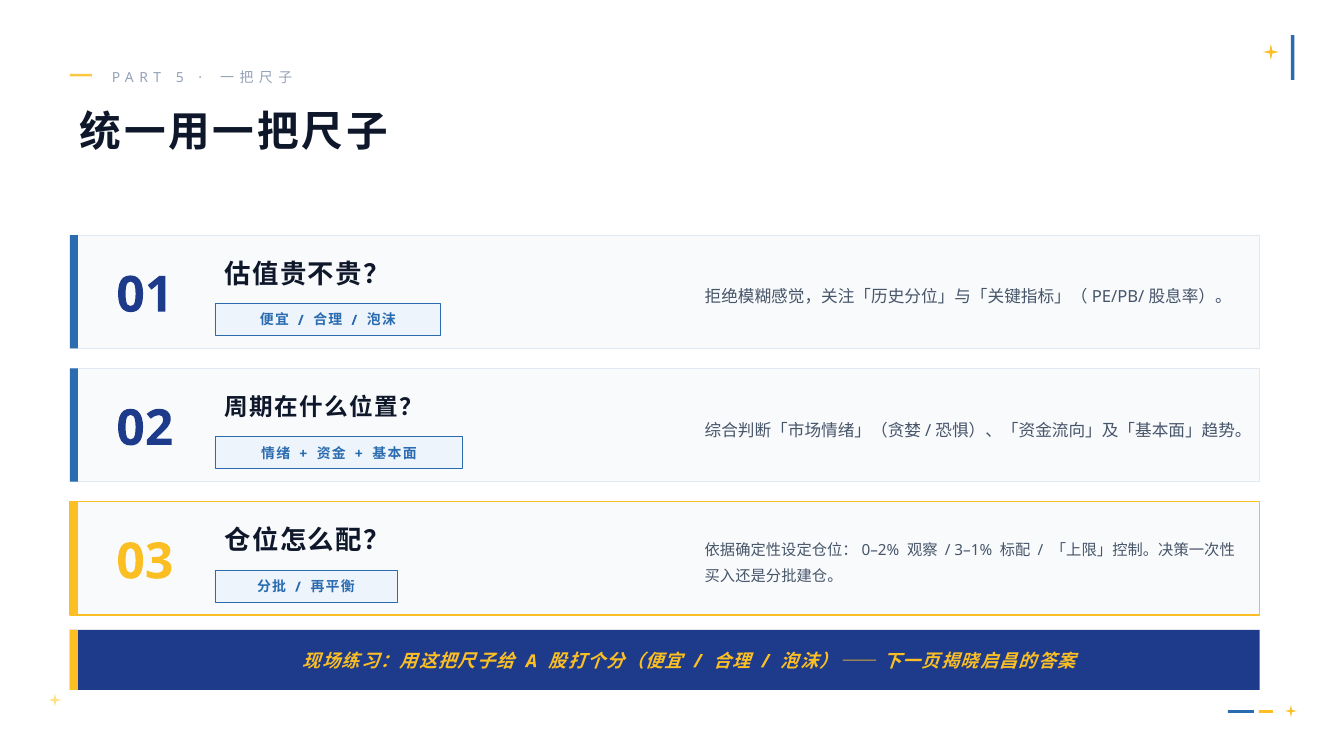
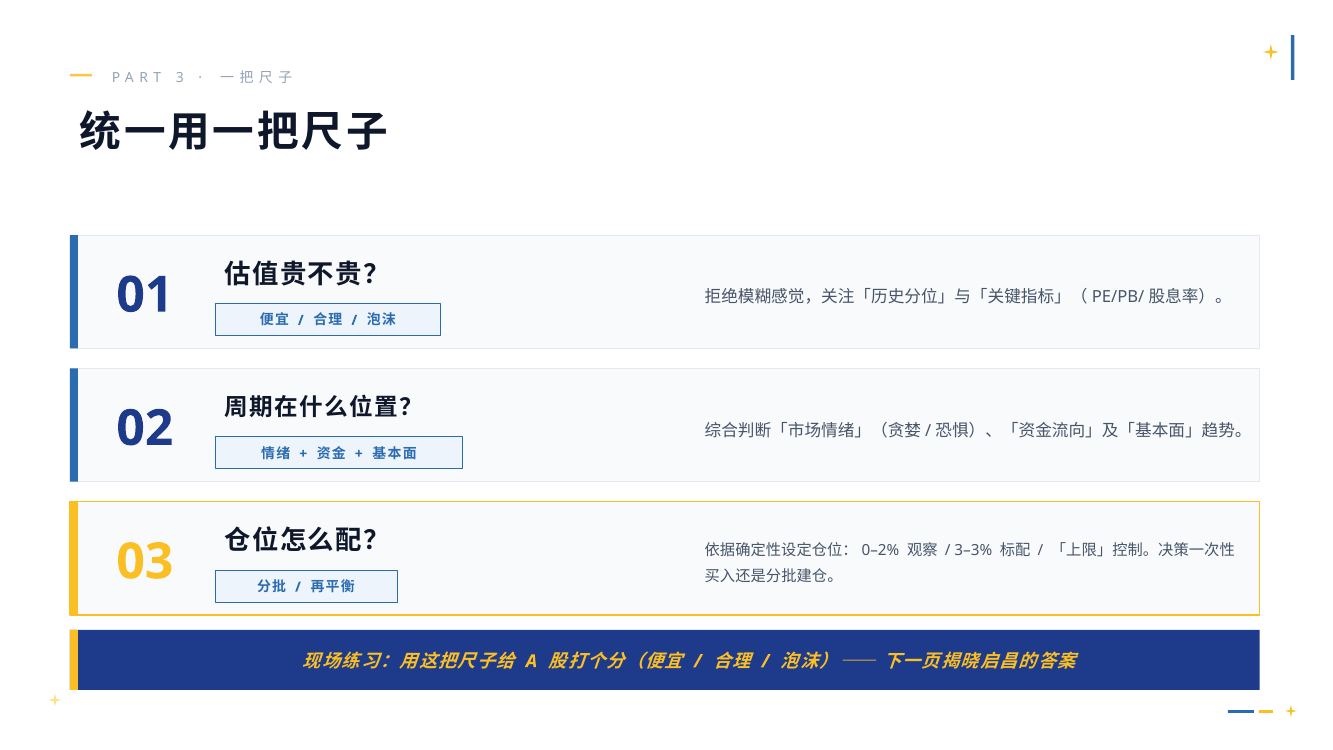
5: 5 -> 3 (180, 78)
3–1%: 3–1% -> 3–3% (973, 550)
